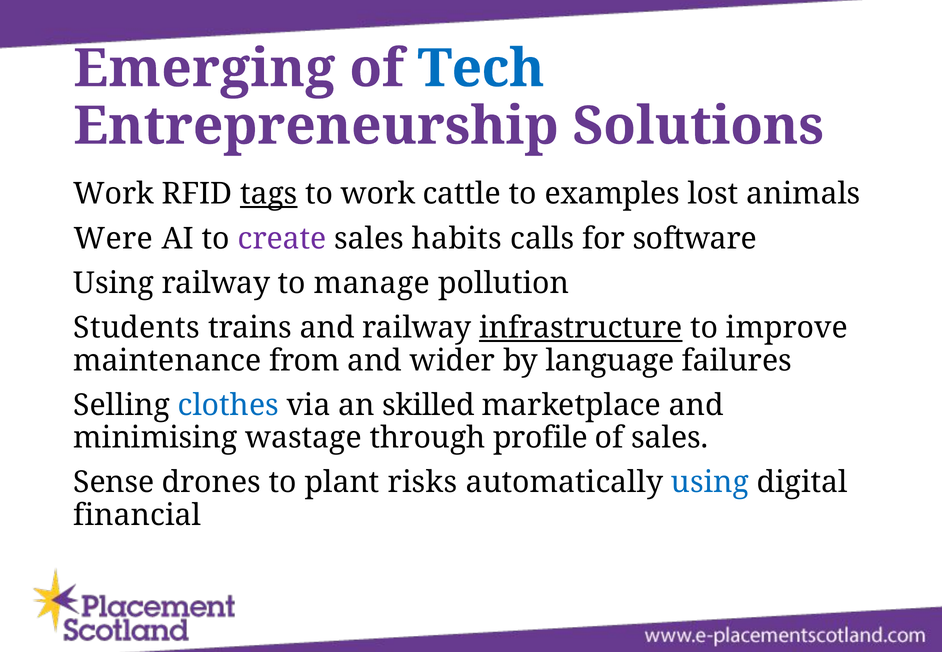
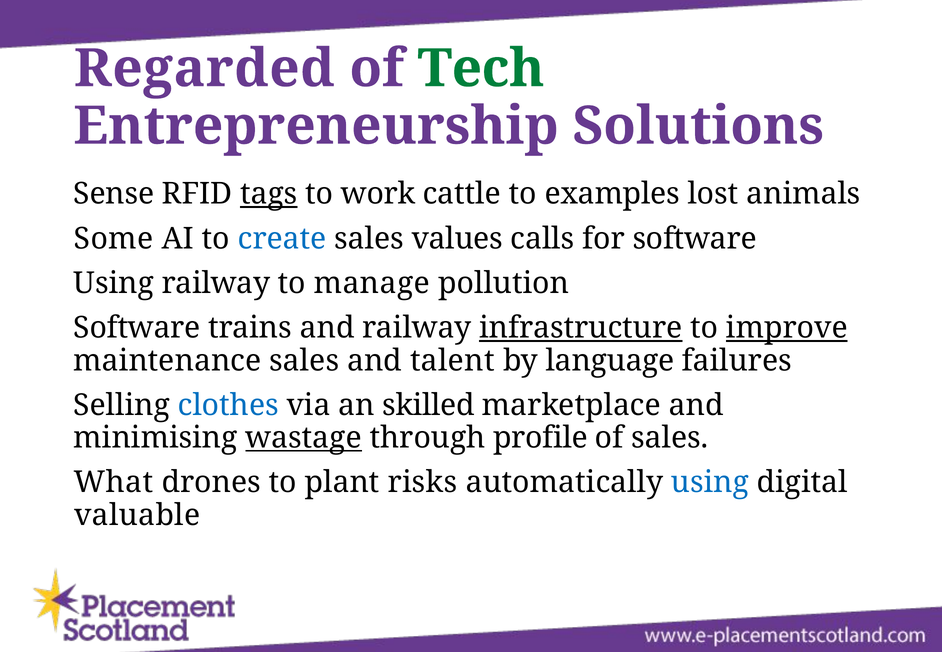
Emerging: Emerging -> Regarded (204, 69)
Tech colour: blue -> green (481, 69)
Work: Work -> Sense (114, 194)
Were: Were -> Some (114, 239)
create colour: purple -> blue (282, 239)
habits: habits -> values (457, 239)
Students: Students -> Software (137, 328)
improve underline: none -> present (787, 328)
maintenance from: from -> sales (304, 361)
wider: wider -> talent (452, 361)
wastage underline: none -> present (304, 438)
Sense: Sense -> What (114, 483)
financial: financial -> valuable (137, 515)
